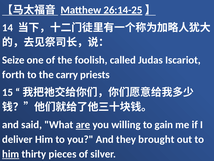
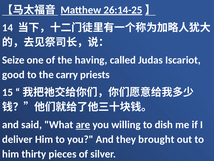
foolish: foolish -> having (91, 60)
forth: forth -> good (13, 75)
gain: gain -> dish (164, 124)
him underline: present -> none (11, 154)
